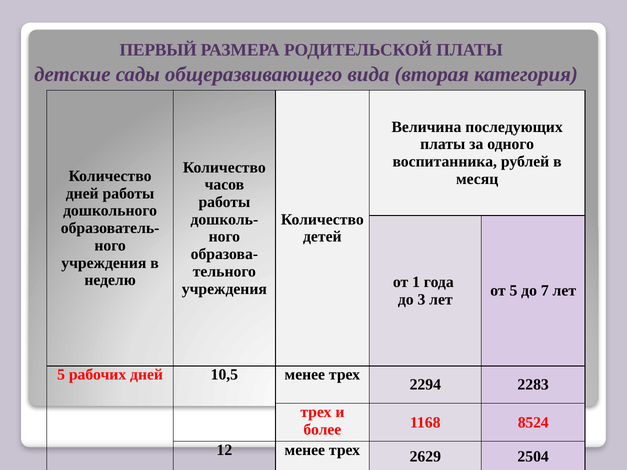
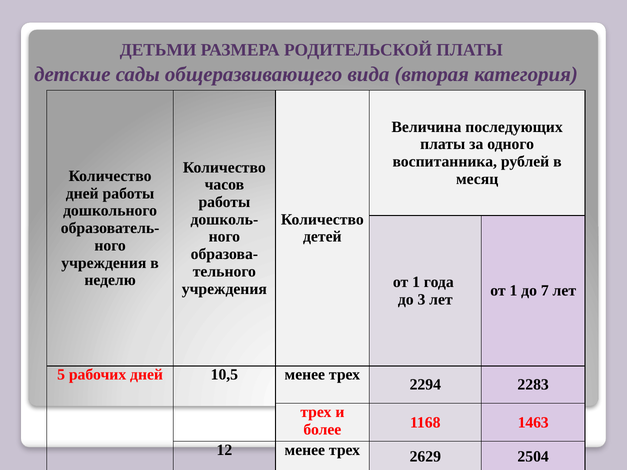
ПЕРВЫЙ: ПЕРВЫЙ -> ДЕТЬМИ (158, 50)
5: 5 -> 1 (513, 291)
8524: 8524 -> 1463 (533, 423)
